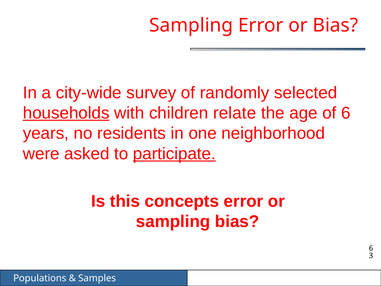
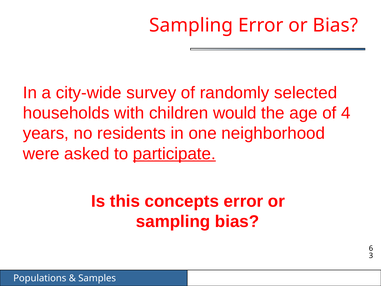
households underline: present -> none (66, 113)
relate: relate -> would (235, 113)
of 6: 6 -> 4 (346, 113)
